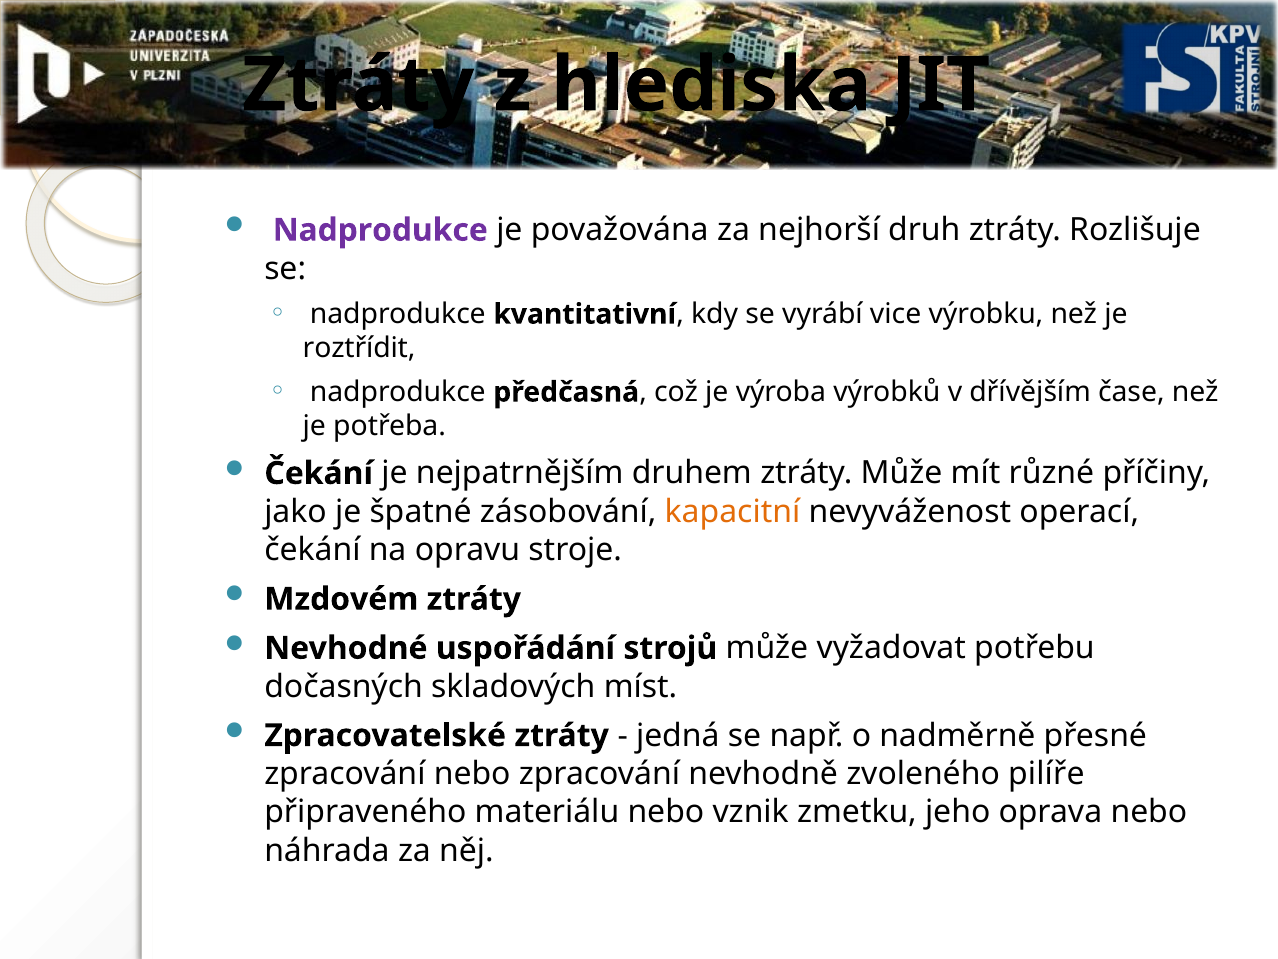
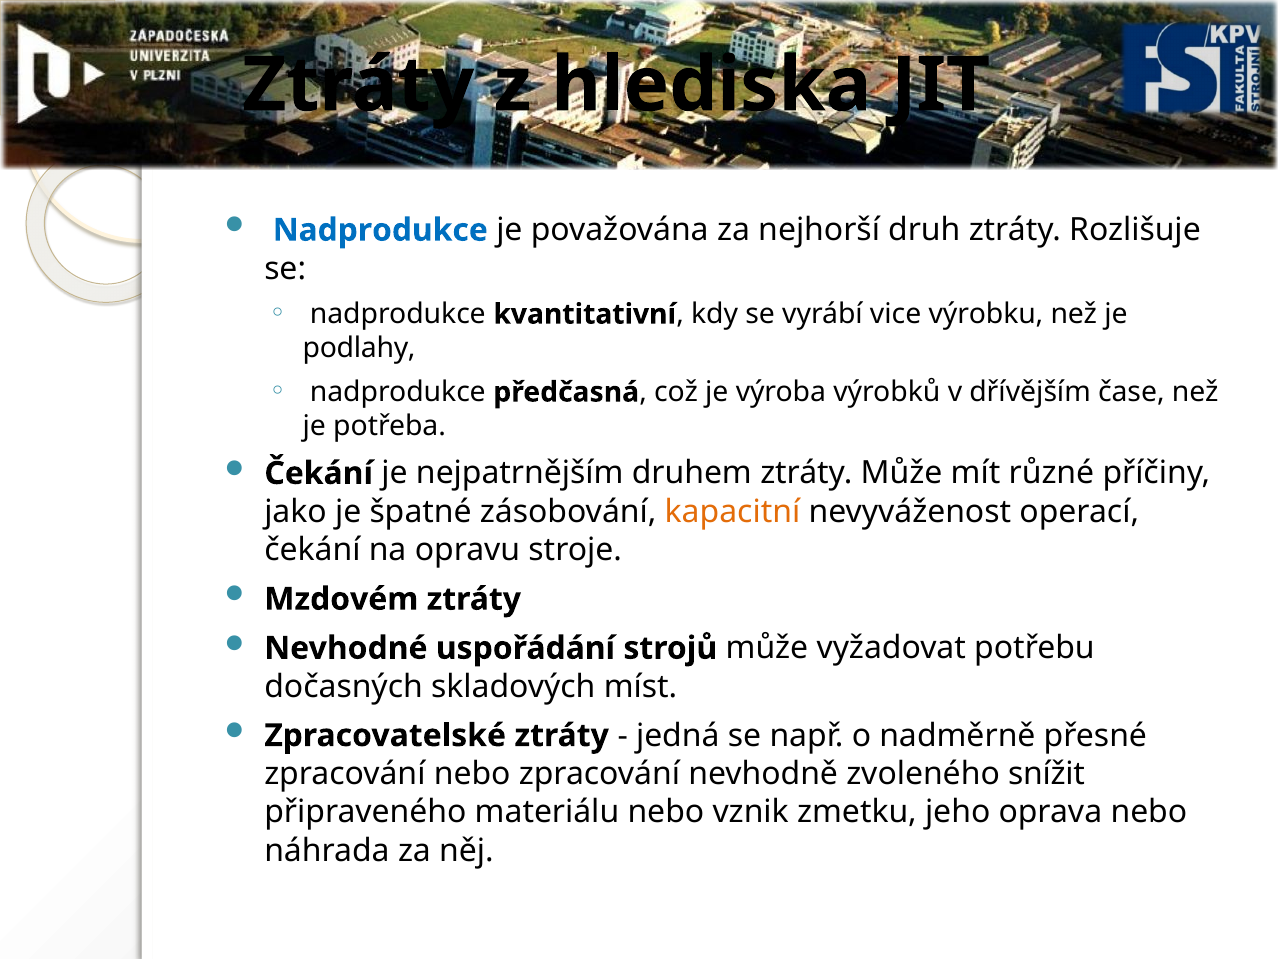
Nadprodukce colour: purple -> blue (380, 230)
roztřídit: roztřídit -> podlahy (359, 348)
pilíře: pilíře -> snížit (1047, 774)
